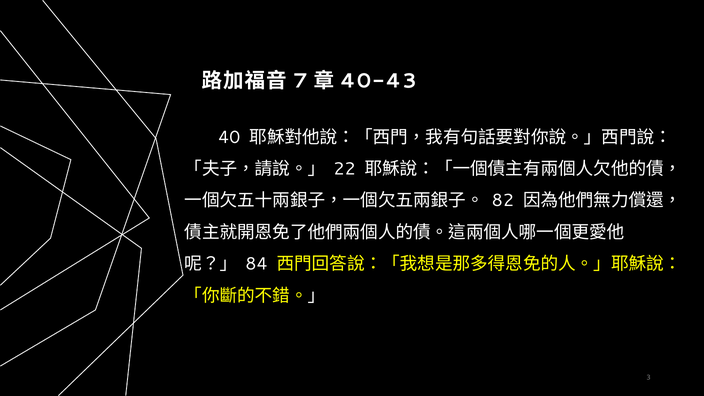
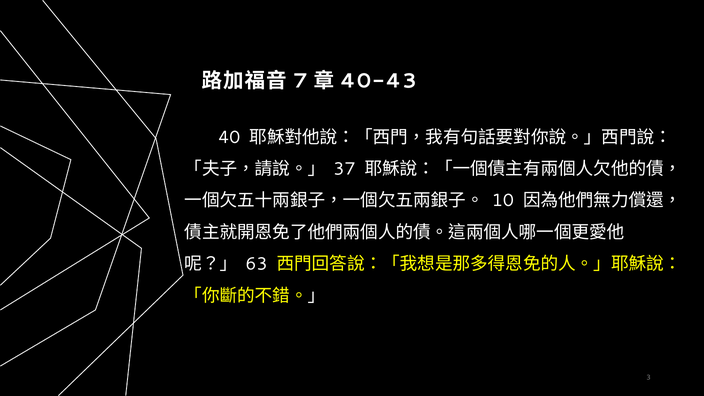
22: 22 -> 37 (344, 169)
82: 82 -> 10 (503, 201)
84: 84 -> 63 (256, 264)
